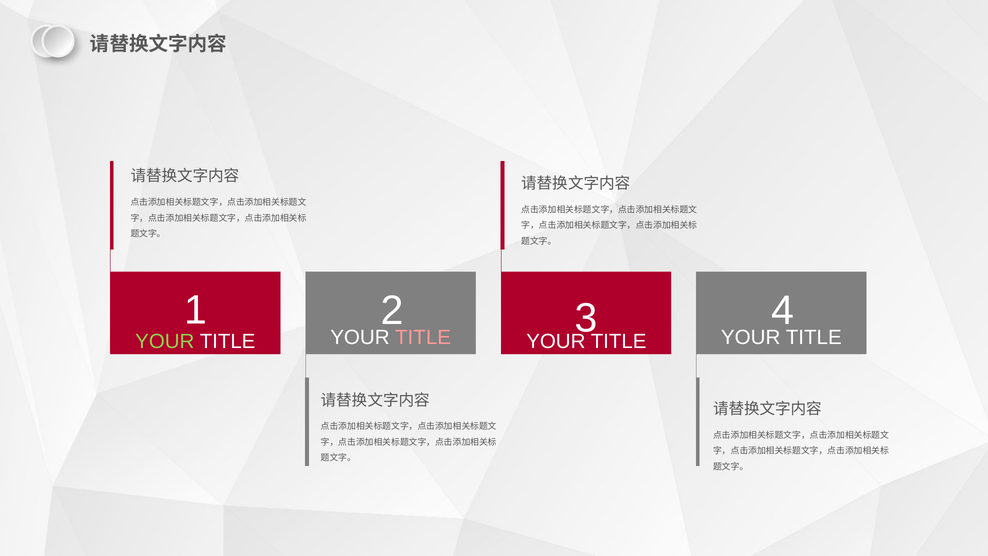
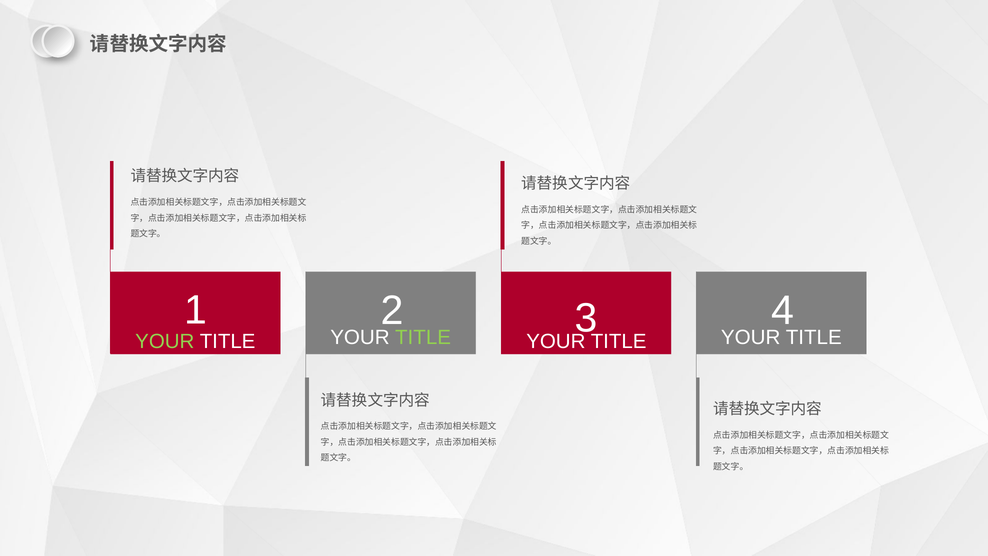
TITLE colour: pink -> light green (423, 337)
